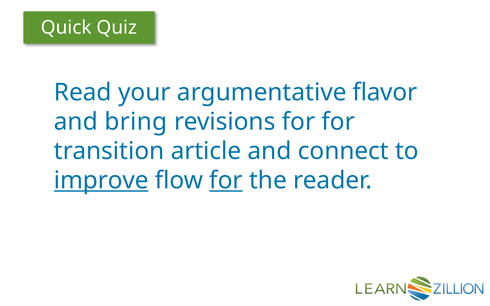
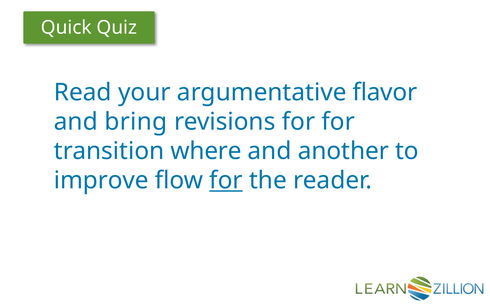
article: article -> where (206, 151)
connect: connect -> another (343, 151)
improve underline: present -> none (101, 181)
